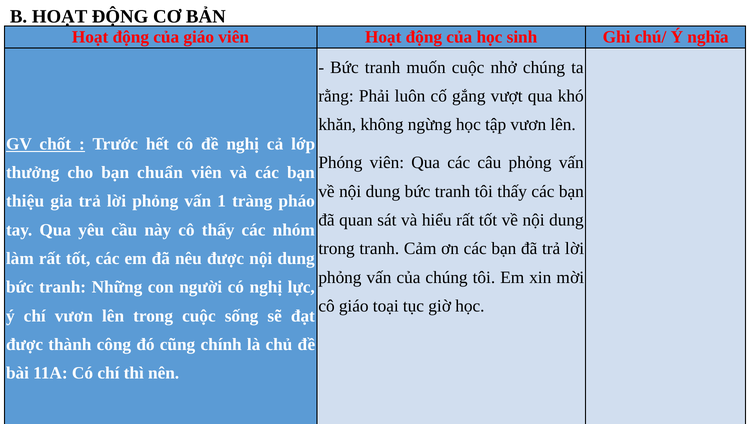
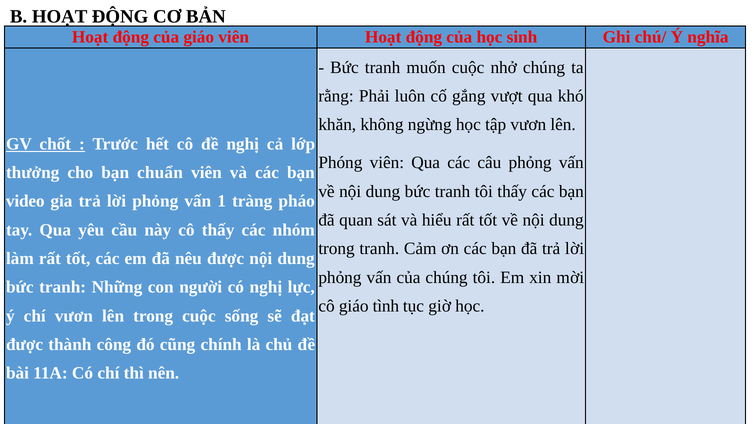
thiệu: thiệu -> video (25, 201)
toại: toại -> tình (386, 306)
